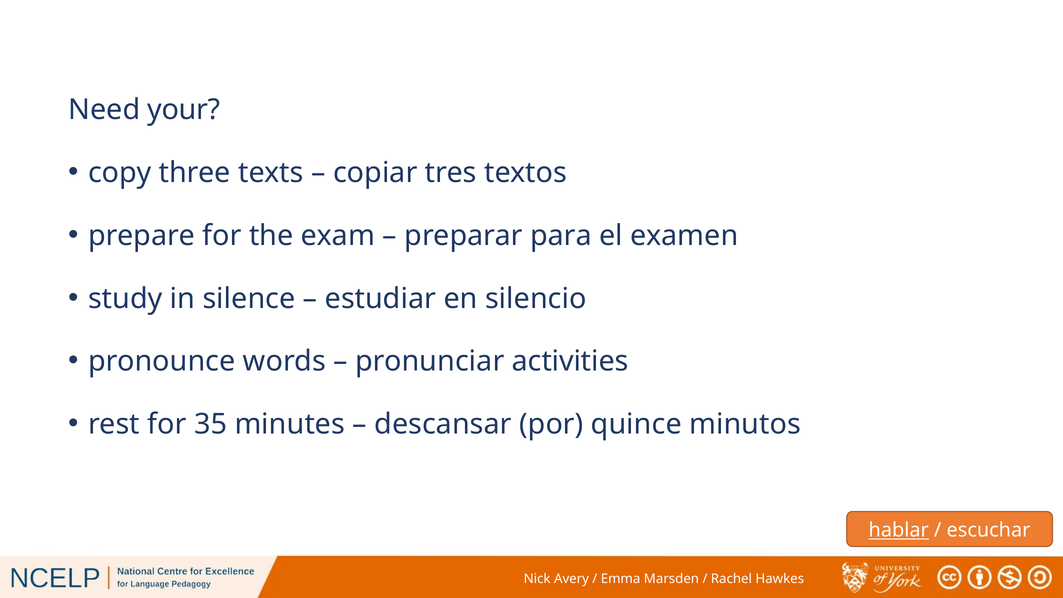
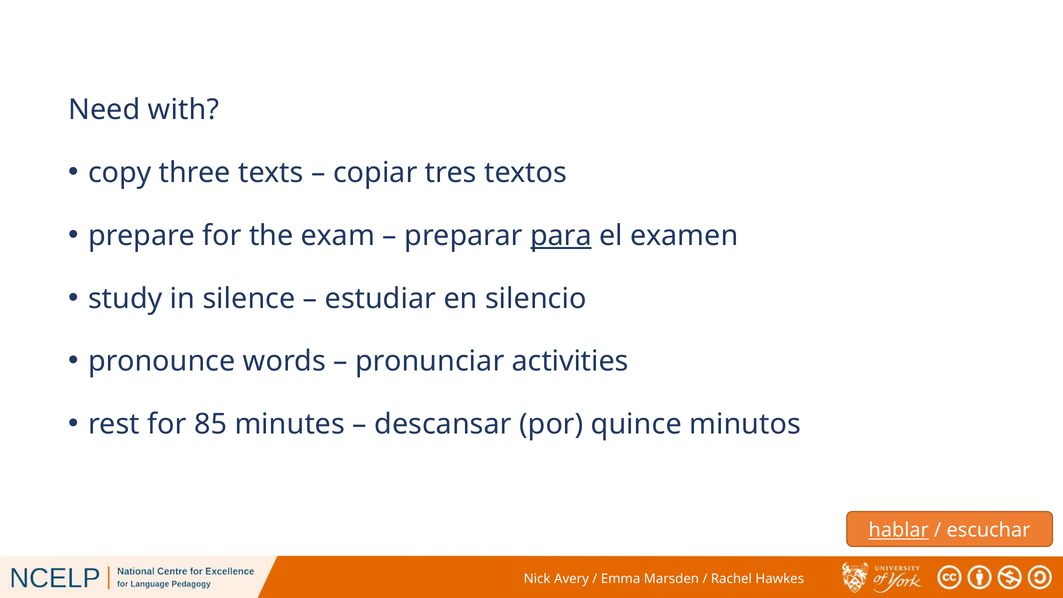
your: your -> with (184, 110)
para underline: none -> present (561, 236)
35: 35 -> 85 (211, 424)
